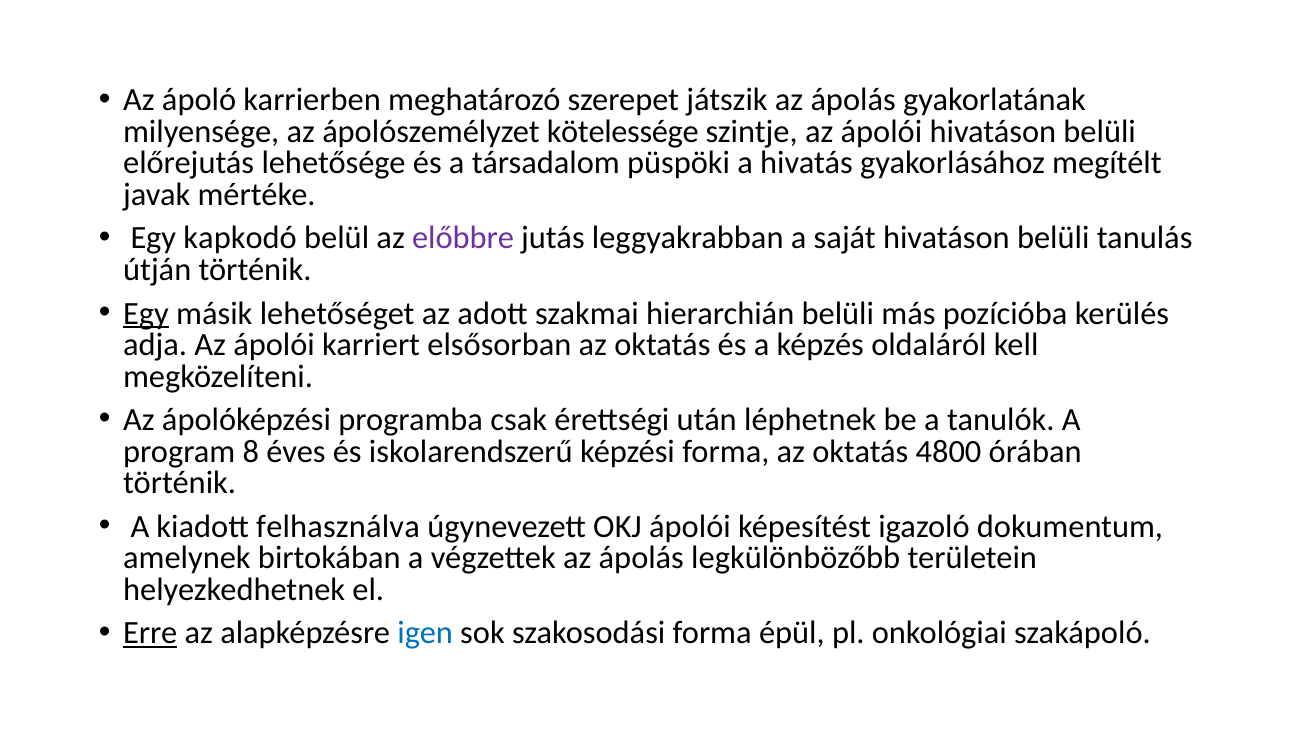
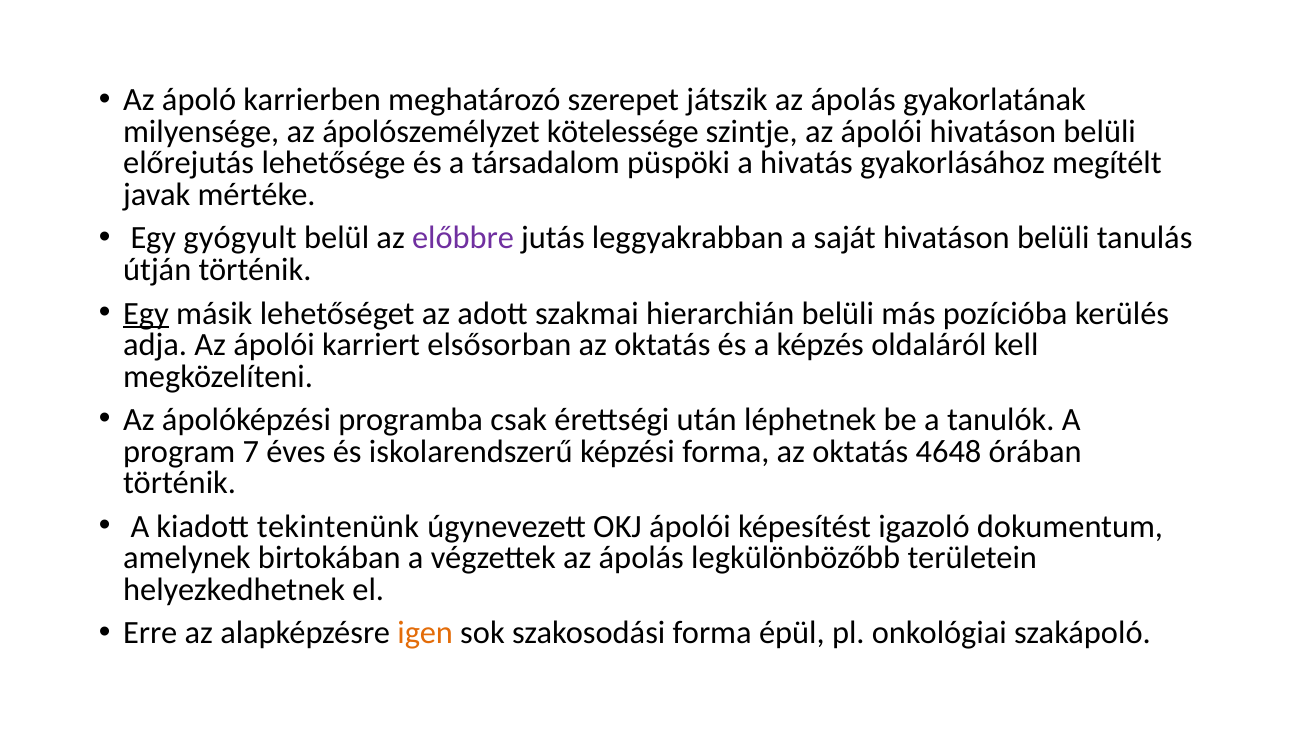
kapkodó: kapkodó -> gyógyult (240, 238)
8: 8 -> 7 (251, 452)
4800: 4800 -> 4648 (949, 452)
felhasználva: felhasználva -> tekintenünk (338, 527)
Erre underline: present -> none (150, 634)
igen colour: blue -> orange (425, 634)
